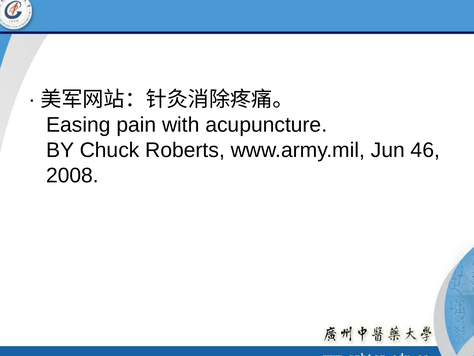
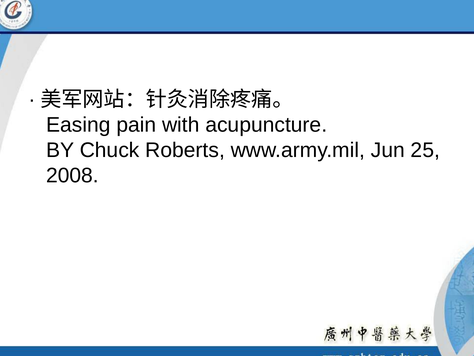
46: 46 -> 25 (425, 150)
